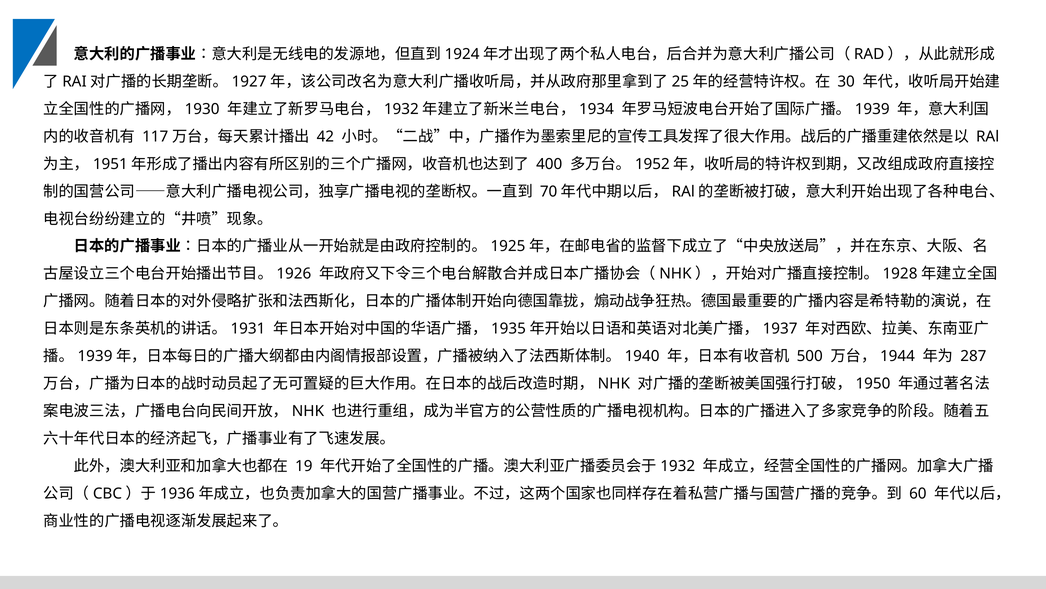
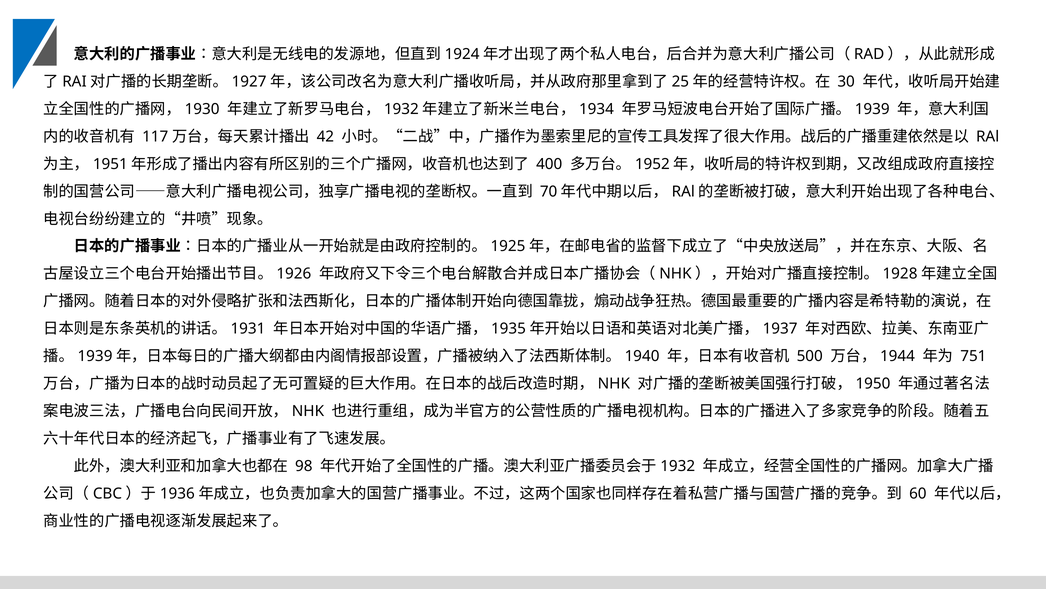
287: 287 -> 751 (973, 356)
19: 19 -> 98 (304, 466)
